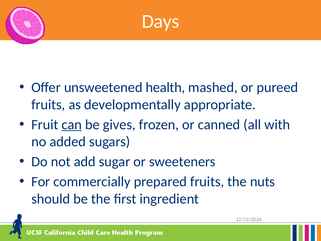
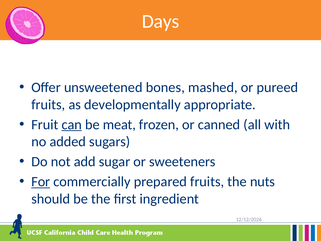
health: health -> bones (165, 87)
gives: gives -> meat (119, 124)
For underline: none -> present (41, 182)
